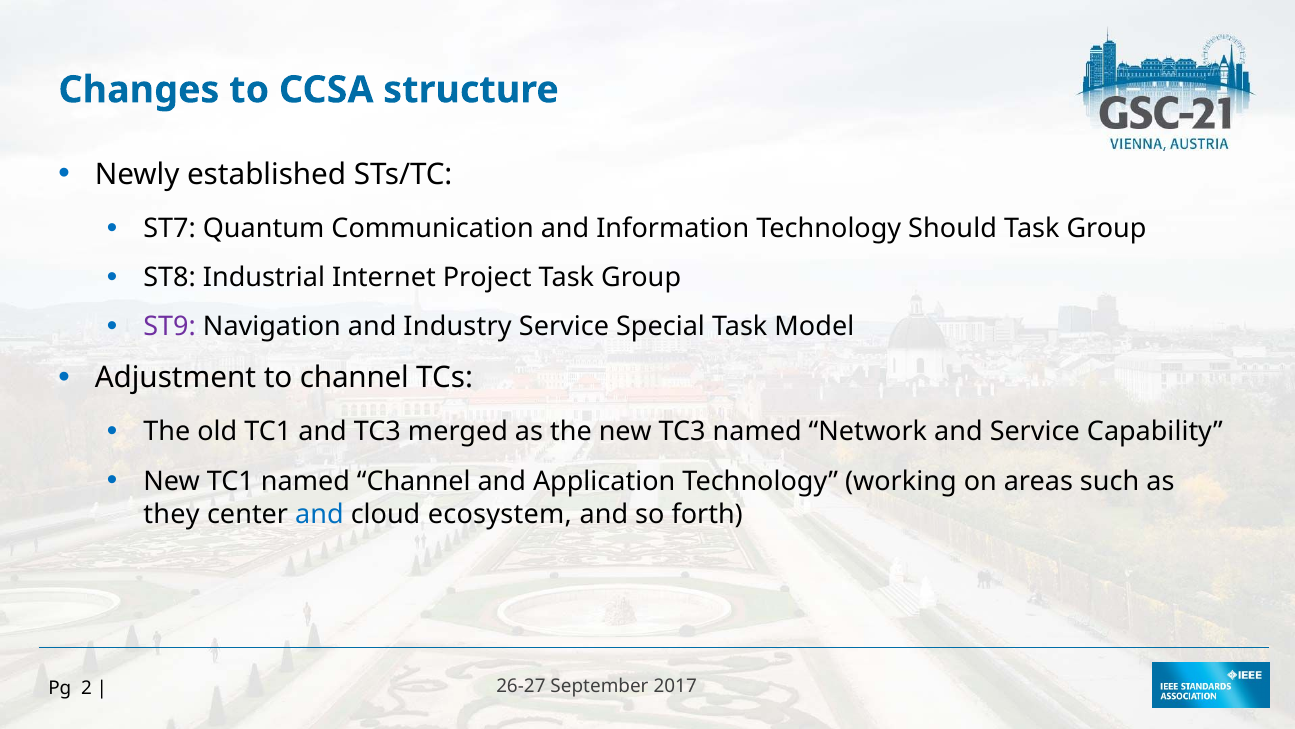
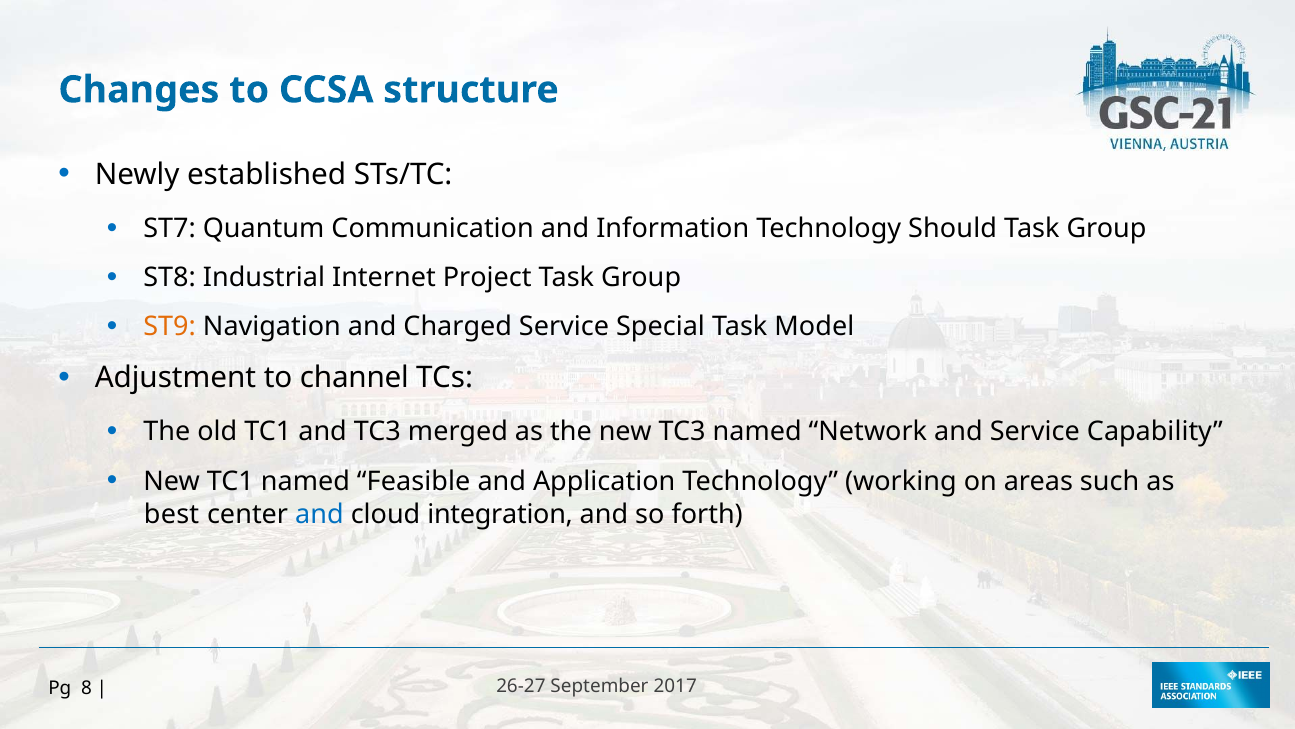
ST9 colour: purple -> orange (170, 327)
Industry: Industry -> Charged (458, 327)
named Channel: Channel -> Feasible (414, 481)
they: they -> best (172, 515)
ecosystem: ecosystem -> integration (500, 515)
2: 2 -> 8 (87, 688)
